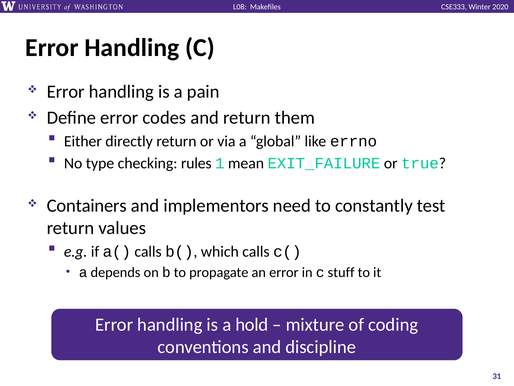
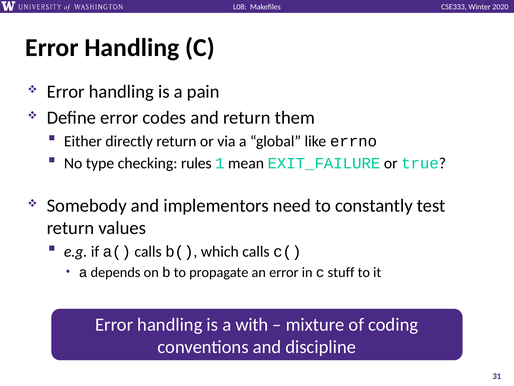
Containers: Containers -> Somebody (87, 205)
hold: hold -> with (252, 324)
